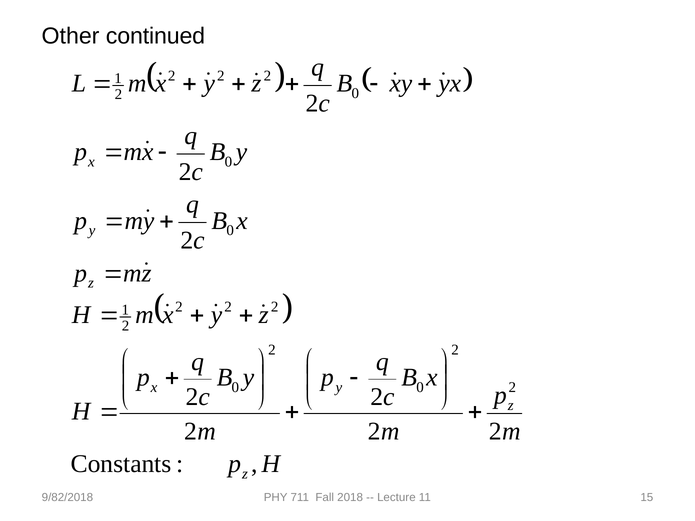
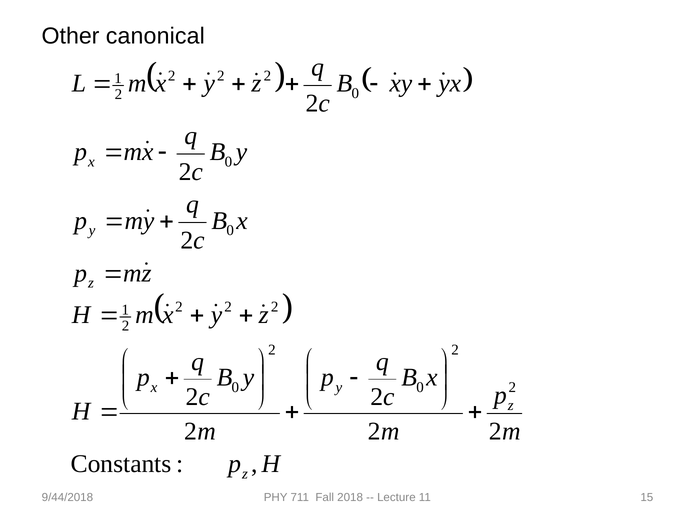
continued: continued -> canonical (155, 36)
9/82/2018: 9/82/2018 -> 9/44/2018 (67, 498)
